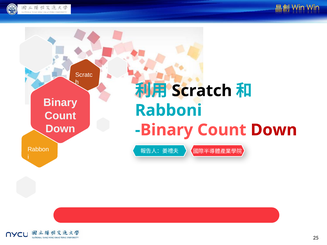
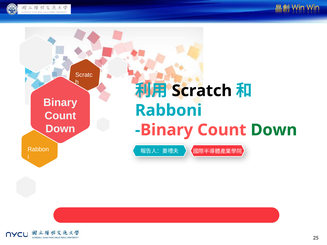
Down colour: red -> green (274, 130)
